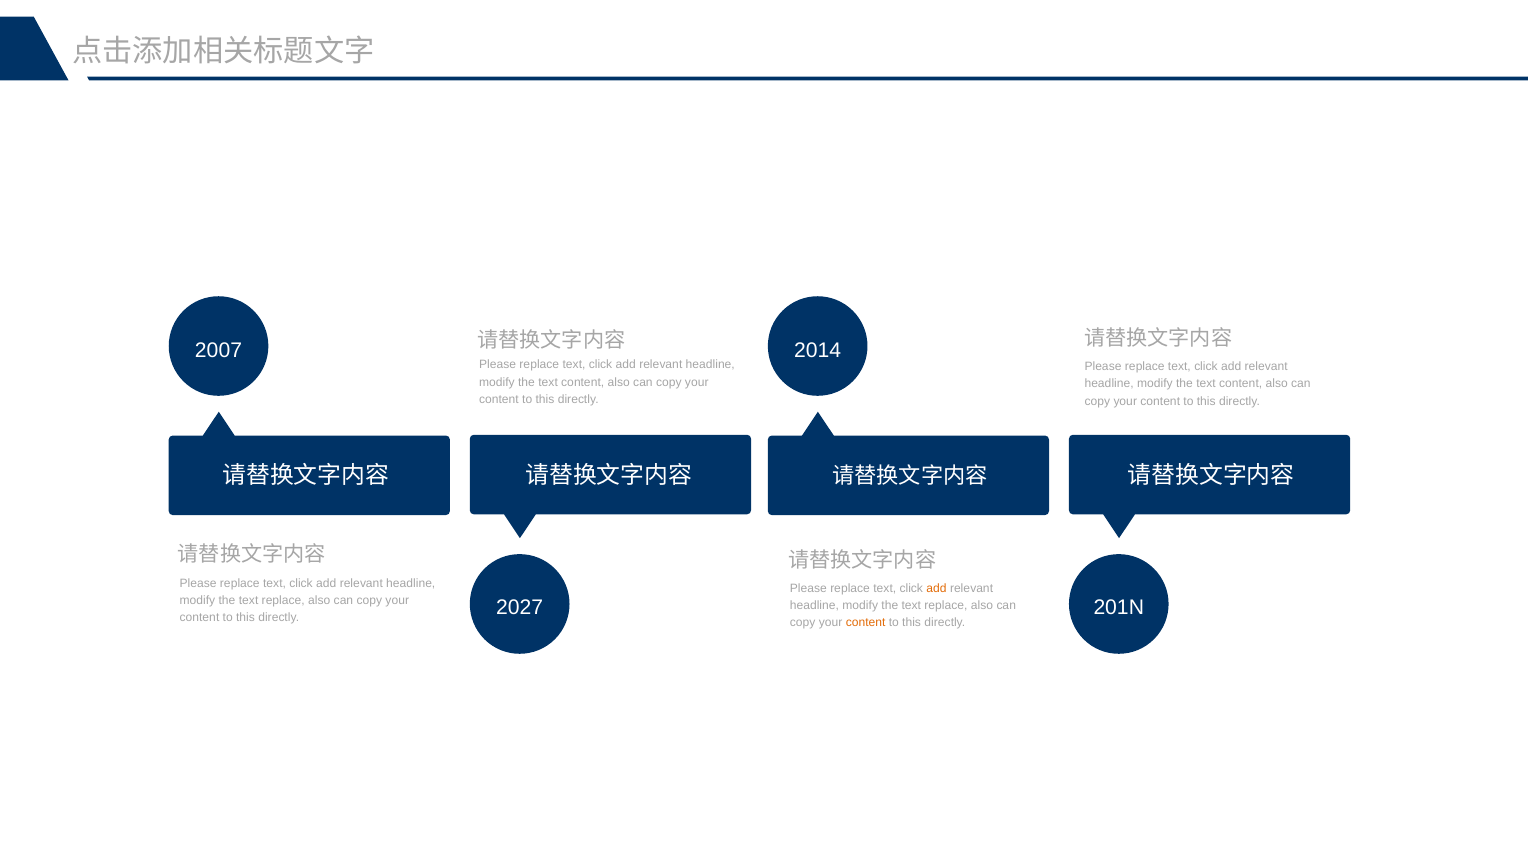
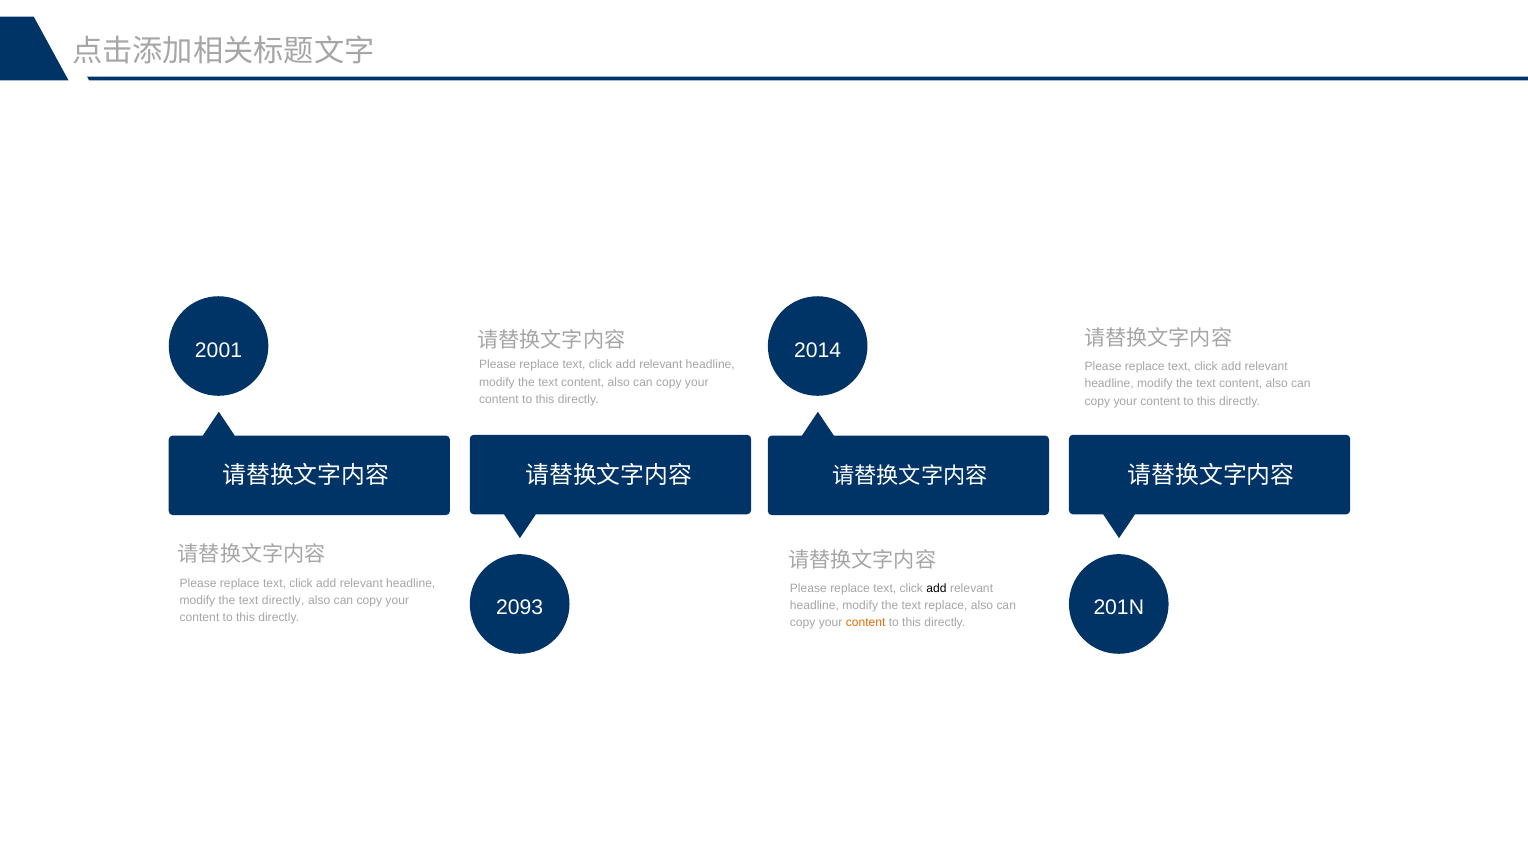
2007: 2007 -> 2001 (218, 350)
add colour: orange -> black (936, 589)
replace: replace -> directly (283, 601)
2027: 2027 -> 2093 (520, 608)
